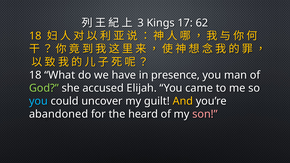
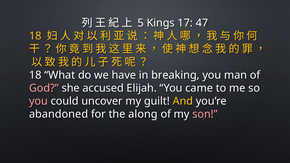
3: 3 -> 5 (141, 23)
62: 62 -> 47 (202, 23)
presence: presence -> breaking (175, 75)
God colour: light green -> pink (44, 88)
you colour: light blue -> pink (38, 101)
heard: heard -> along (143, 114)
